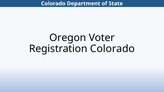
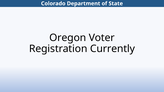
Registration Colorado: Colorado -> Currently (113, 49)
